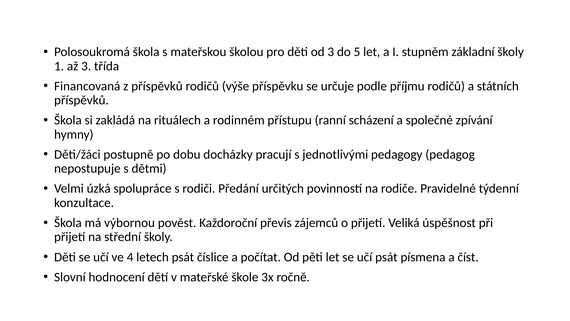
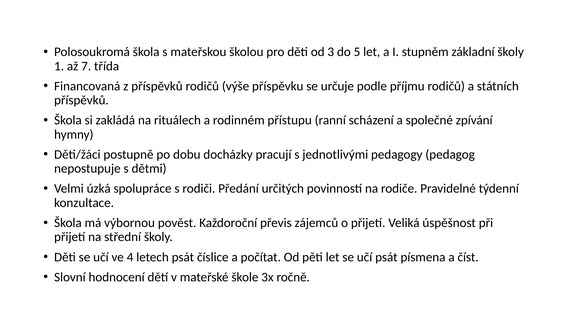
až 3: 3 -> 7 (86, 66)
